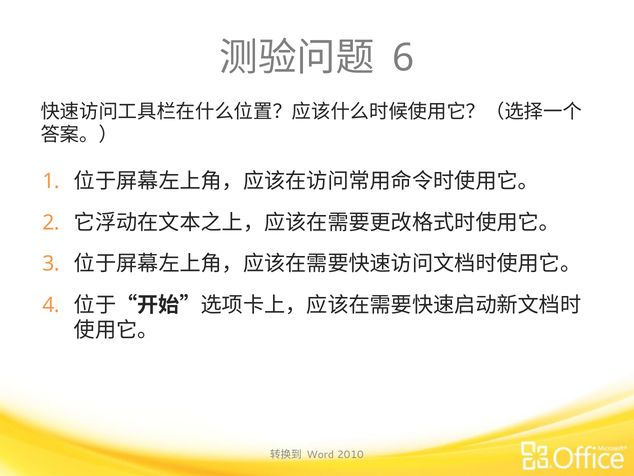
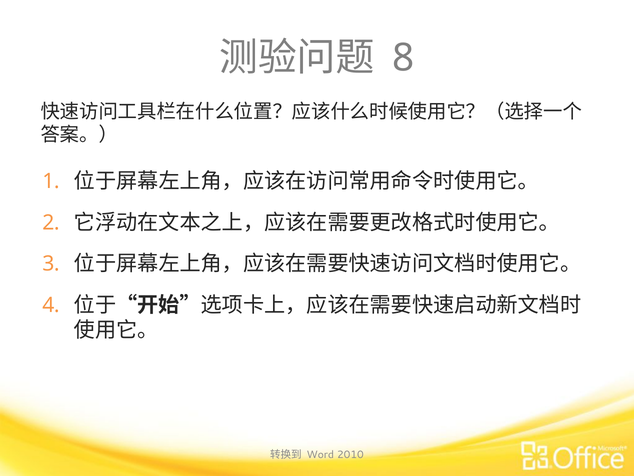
6: 6 -> 8 (404, 58)
